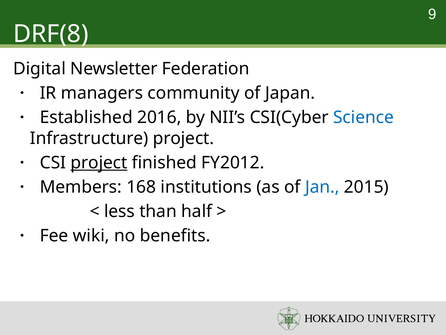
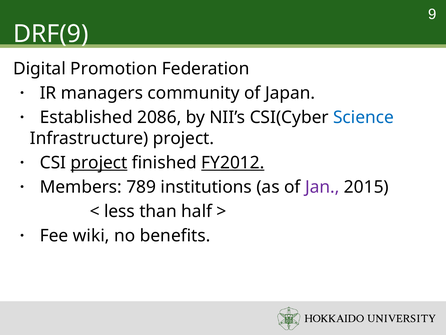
DRF(8: DRF(8 -> DRF(9 (51, 34)
Newsletter: Newsletter -> Promotion (114, 69)
2016: 2016 -> 2086 (159, 117)
FY2012 underline: none -> present (233, 162)
168: 168 -> 789 (141, 187)
Jan colour: blue -> purple (322, 187)
